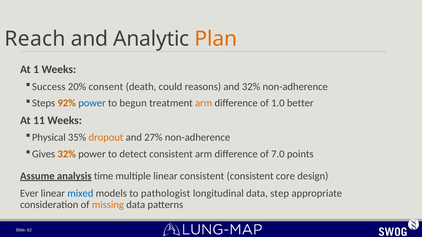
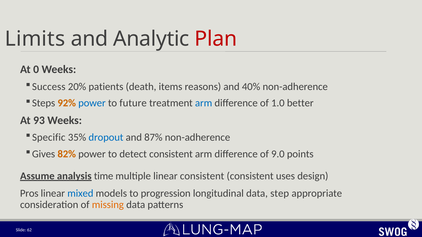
Reach: Reach -> Limits (35, 39)
Plan colour: orange -> red (216, 39)
1: 1 -> 0 (36, 70)
consent: consent -> patients (106, 87)
could: could -> items (171, 87)
and 32%: 32% -> 40% (251, 87)
begun: begun -> future (133, 103)
arm colour: orange -> blue (204, 103)
11: 11 -> 93 (39, 120)
Physical: Physical -> Specific (49, 138)
dropout colour: orange -> blue (106, 138)
27%: 27% -> 87% (153, 138)
Gives 32%: 32% -> 82% (67, 154)
7.0: 7.0 -> 9.0 (278, 154)
core: core -> uses (285, 176)
Ever: Ever -> Pros (29, 194)
pathologist: pathologist -> progression (166, 194)
